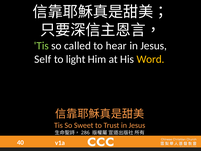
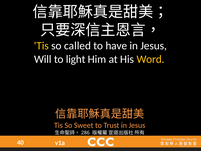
Tis colour: light green -> yellow (41, 46)
hear: hear -> have (116, 46)
Self: Self -> Will (43, 59)
